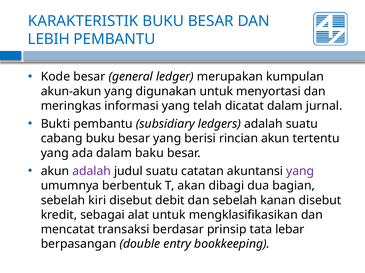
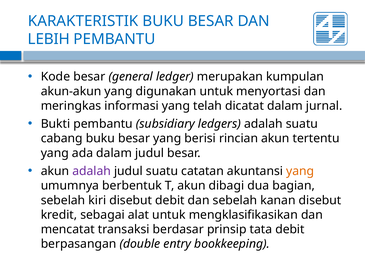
dalam baku: baku -> judul (150, 153)
yang colour: purple -> orange (300, 172)
T akan: akan -> akun (191, 186)
tata lebar: lebar -> debit (290, 230)
